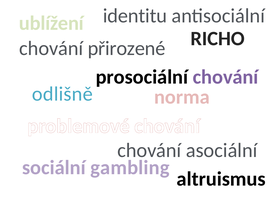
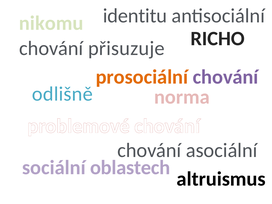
ublížení: ublížení -> nikomu (51, 23)
přirozené: přirozené -> přisuzuje (126, 48)
prosociální colour: black -> orange (142, 77)
gambling: gambling -> oblastech (130, 168)
